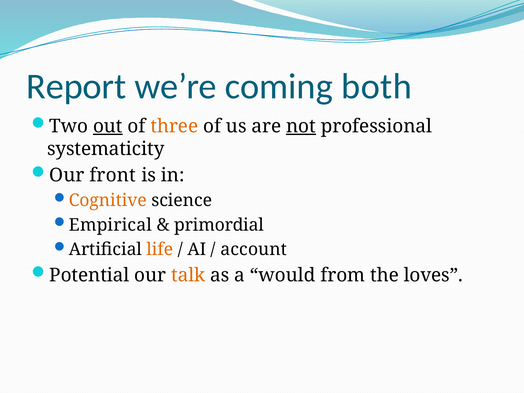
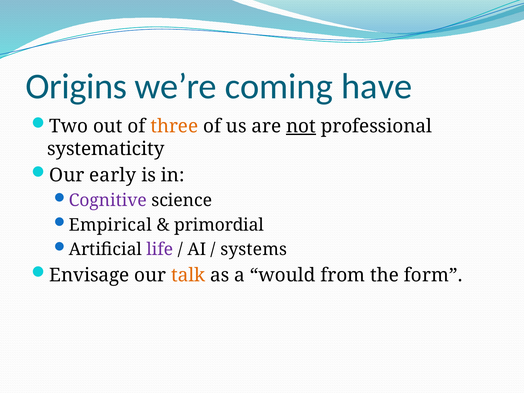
Report: Report -> Origins (76, 87)
both: both -> have (377, 87)
out underline: present -> none (108, 126)
front: front -> early (113, 175)
Cognitive colour: orange -> purple (108, 201)
life colour: orange -> purple (160, 249)
account: account -> systems (254, 249)
Potential: Potential -> Envisage (89, 275)
loves: loves -> form (433, 275)
